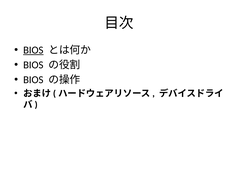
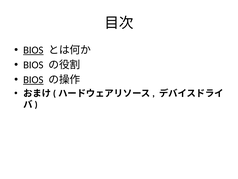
BIOS underline: none -> present (33, 80)
